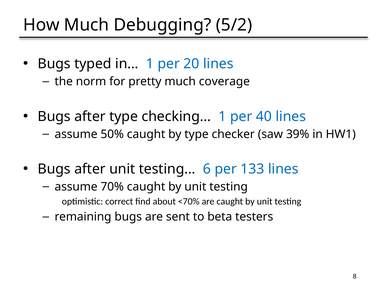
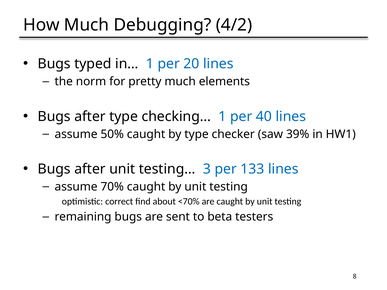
5/2: 5/2 -> 4/2 (234, 25)
coverage: coverage -> elements (224, 82)
6: 6 -> 3 (207, 169)
